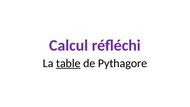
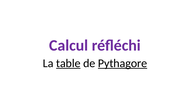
Pythagore underline: none -> present (123, 63)
